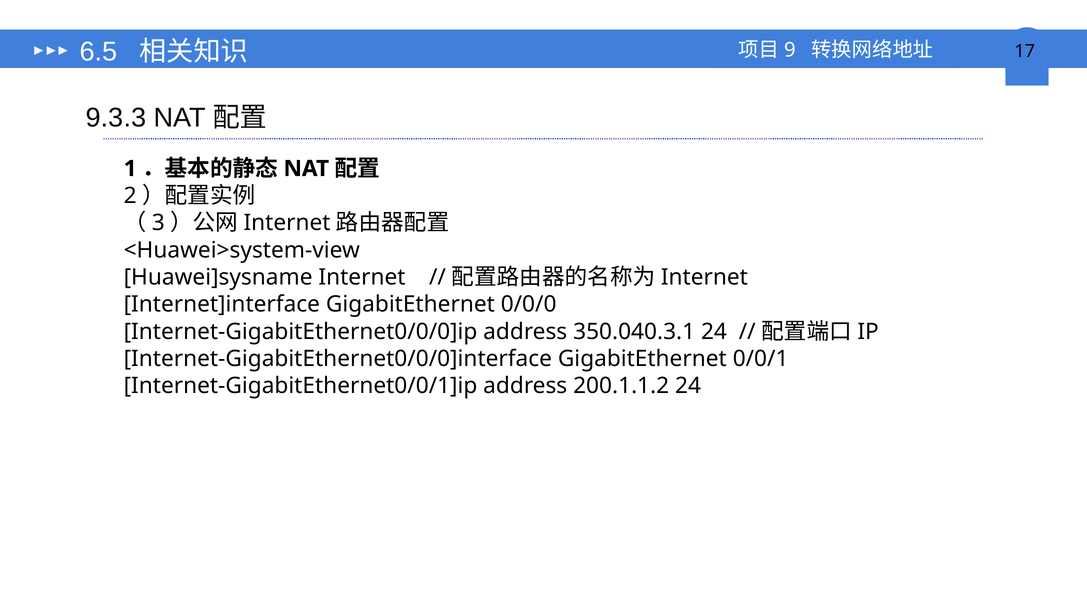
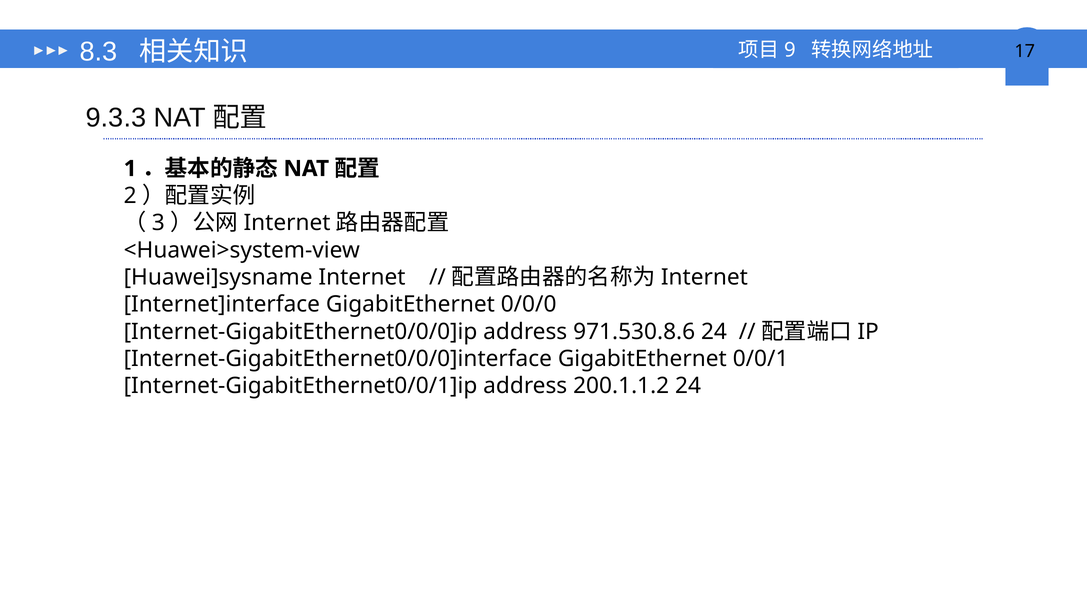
6.5: 6.5 -> 8.3 (99, 52)
350.040.3.1: 350.040.3.1 -> 971.530.8.6 (634, 332)
